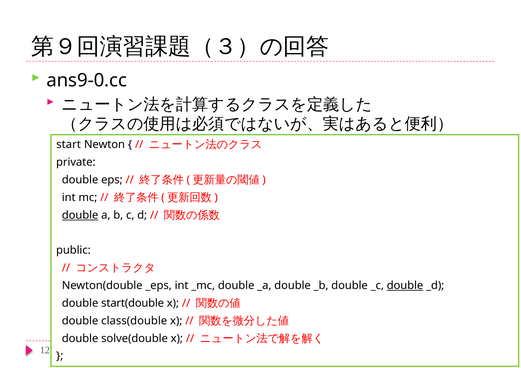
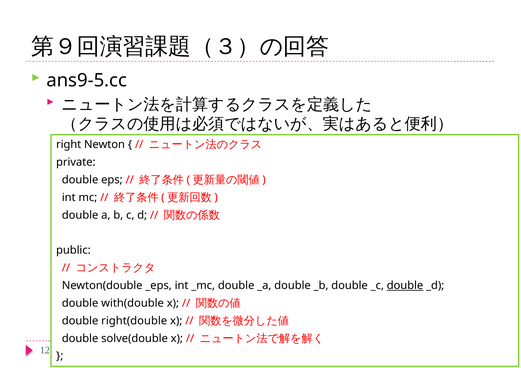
ans9-0.cc: ans9-0.cc -> ans9-5.cc (87, 80)
start: start -> right (69, 145)
double underline: present -> none (80, 215)
start(double: start(double -> with(double (133, 303)
class(double: class(double -> right(double (134, 321)
